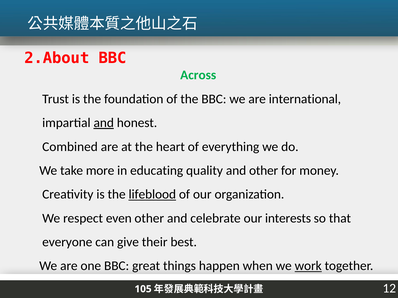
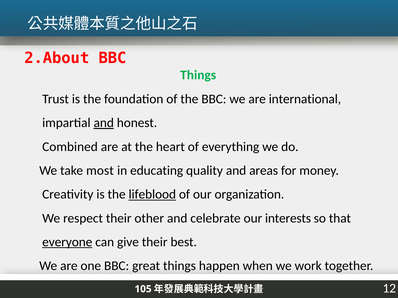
Across: Across -> Things (198, 75)
more: more -> most (100, 171)
and other: other -> areas (264, 171)
respect even: even -> their (119, 219)
everyone underline: none -> present (67, 242)
work underline: present -> none (308, 266)
